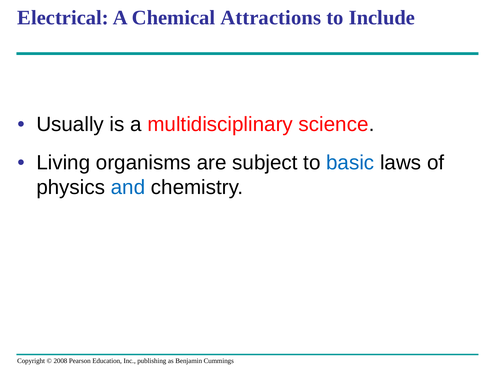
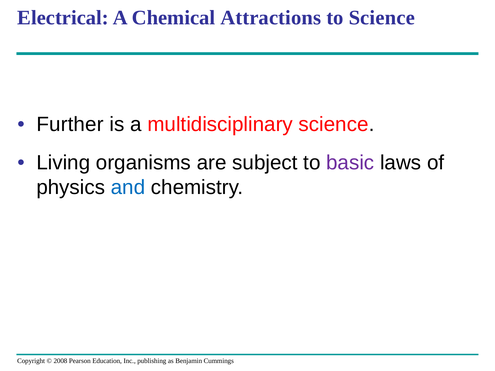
to Include: Include -> Science (382, 18)
Usually: Usually -> Further (70, 125)
basic colour: blue -> purple (350, 163)
